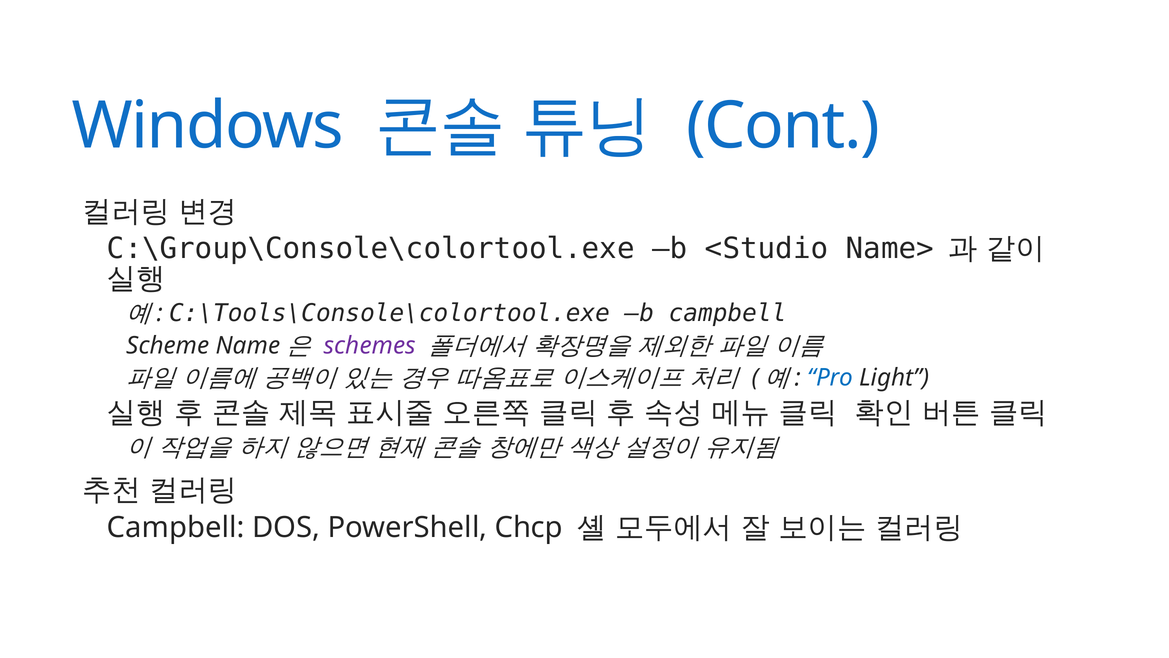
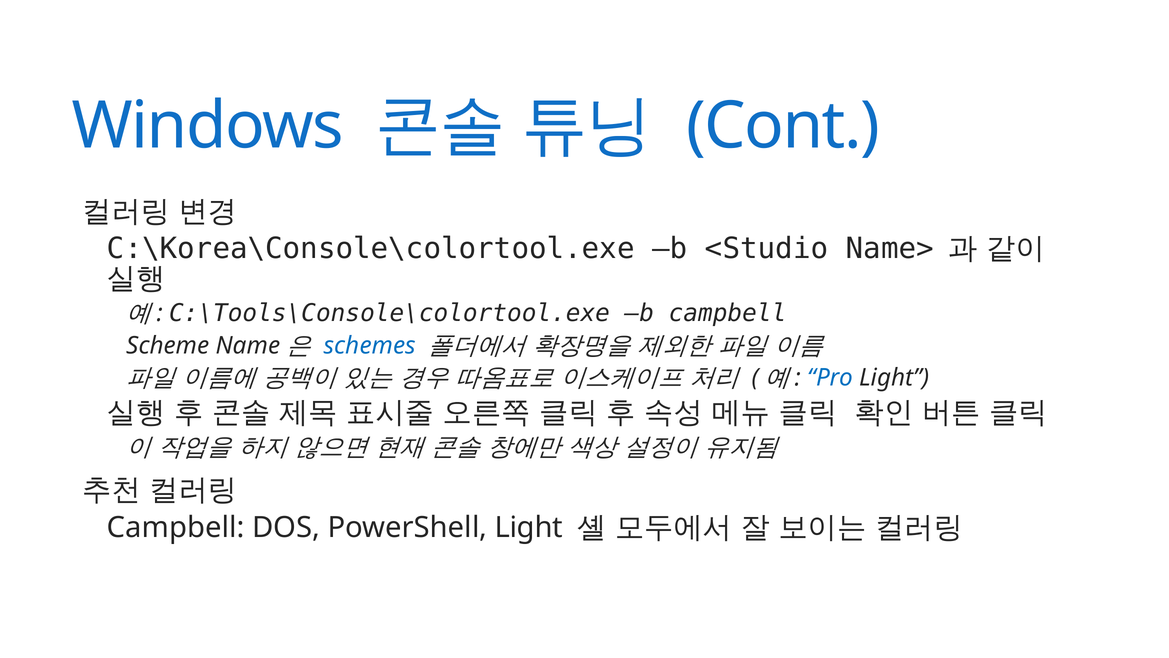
C:\Group\Console\colortool.exe: C:\Group\Console\colortool.exe -> C:\Korea\Console\colortool.exe (371, 249)
schemes colour: purple -> blue (370, 345)
PowerShell Chcp: Chcp -> Light (529, 527)
